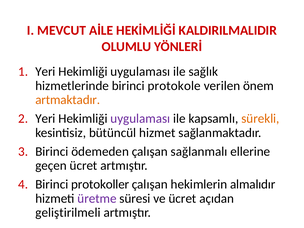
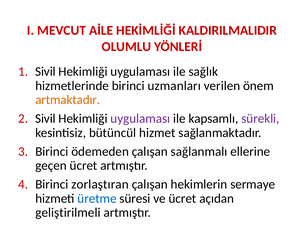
Yeri: Yeri -> Sivil (45, 72)
protokole: protokole -> uzmanları (174, 86)
Yeri: Yeri -> Sivil (45, 119)
sürekli colour: orange -> purple (260, 119)
protokoller: protokoller -> zorlaştıran (100, 184)
almalıdır: almalıdır -> sermaye (253, 184)
üretme colour: purple -> blue (97, 198)
